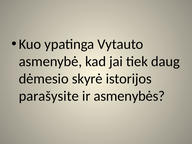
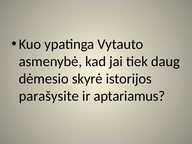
asmenybės: asmenybės -> aptariamus (129, 96)
